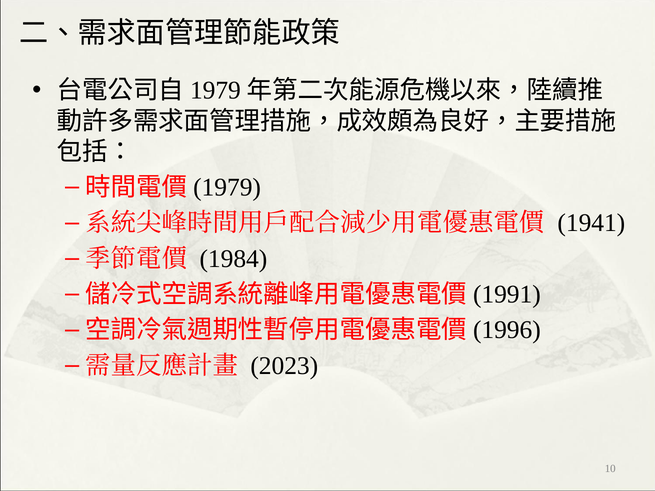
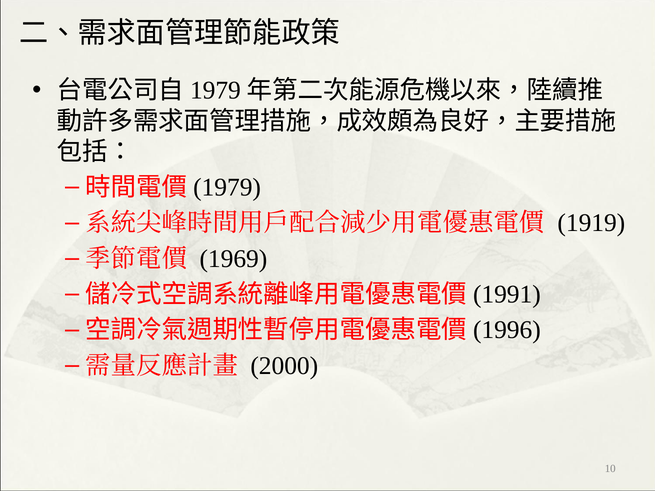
1941: 1941 -> 1919 (591, 223)
1984: 1984 -> 1969 (233, 259)
2023: 2023 -> 2000 (284, 366)
